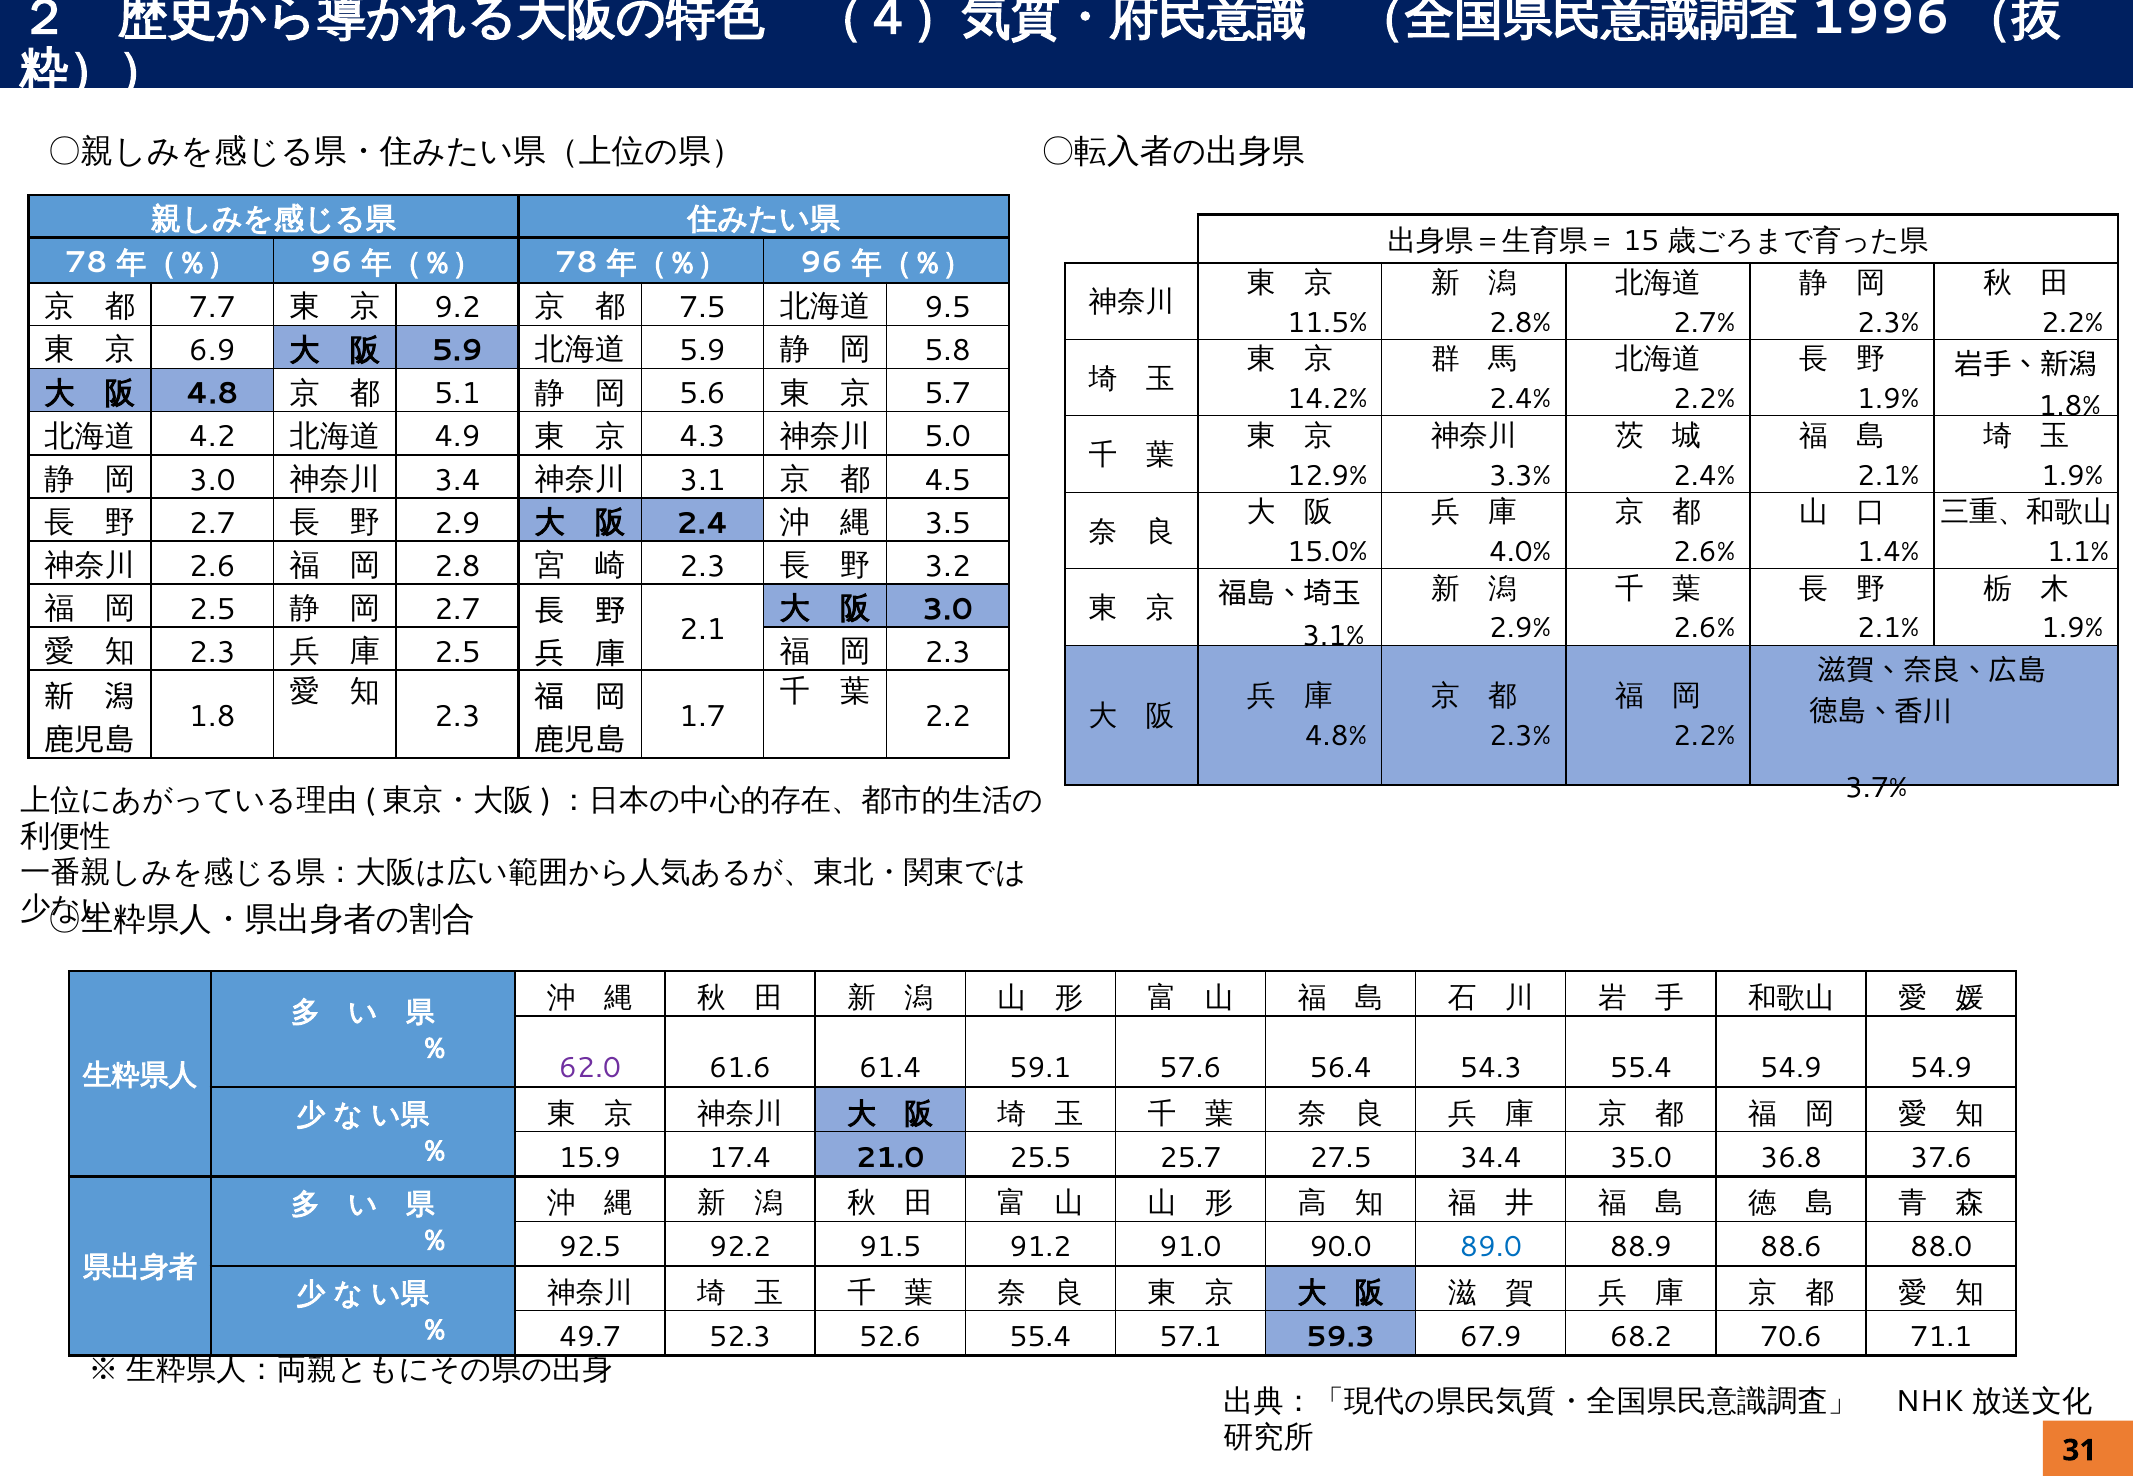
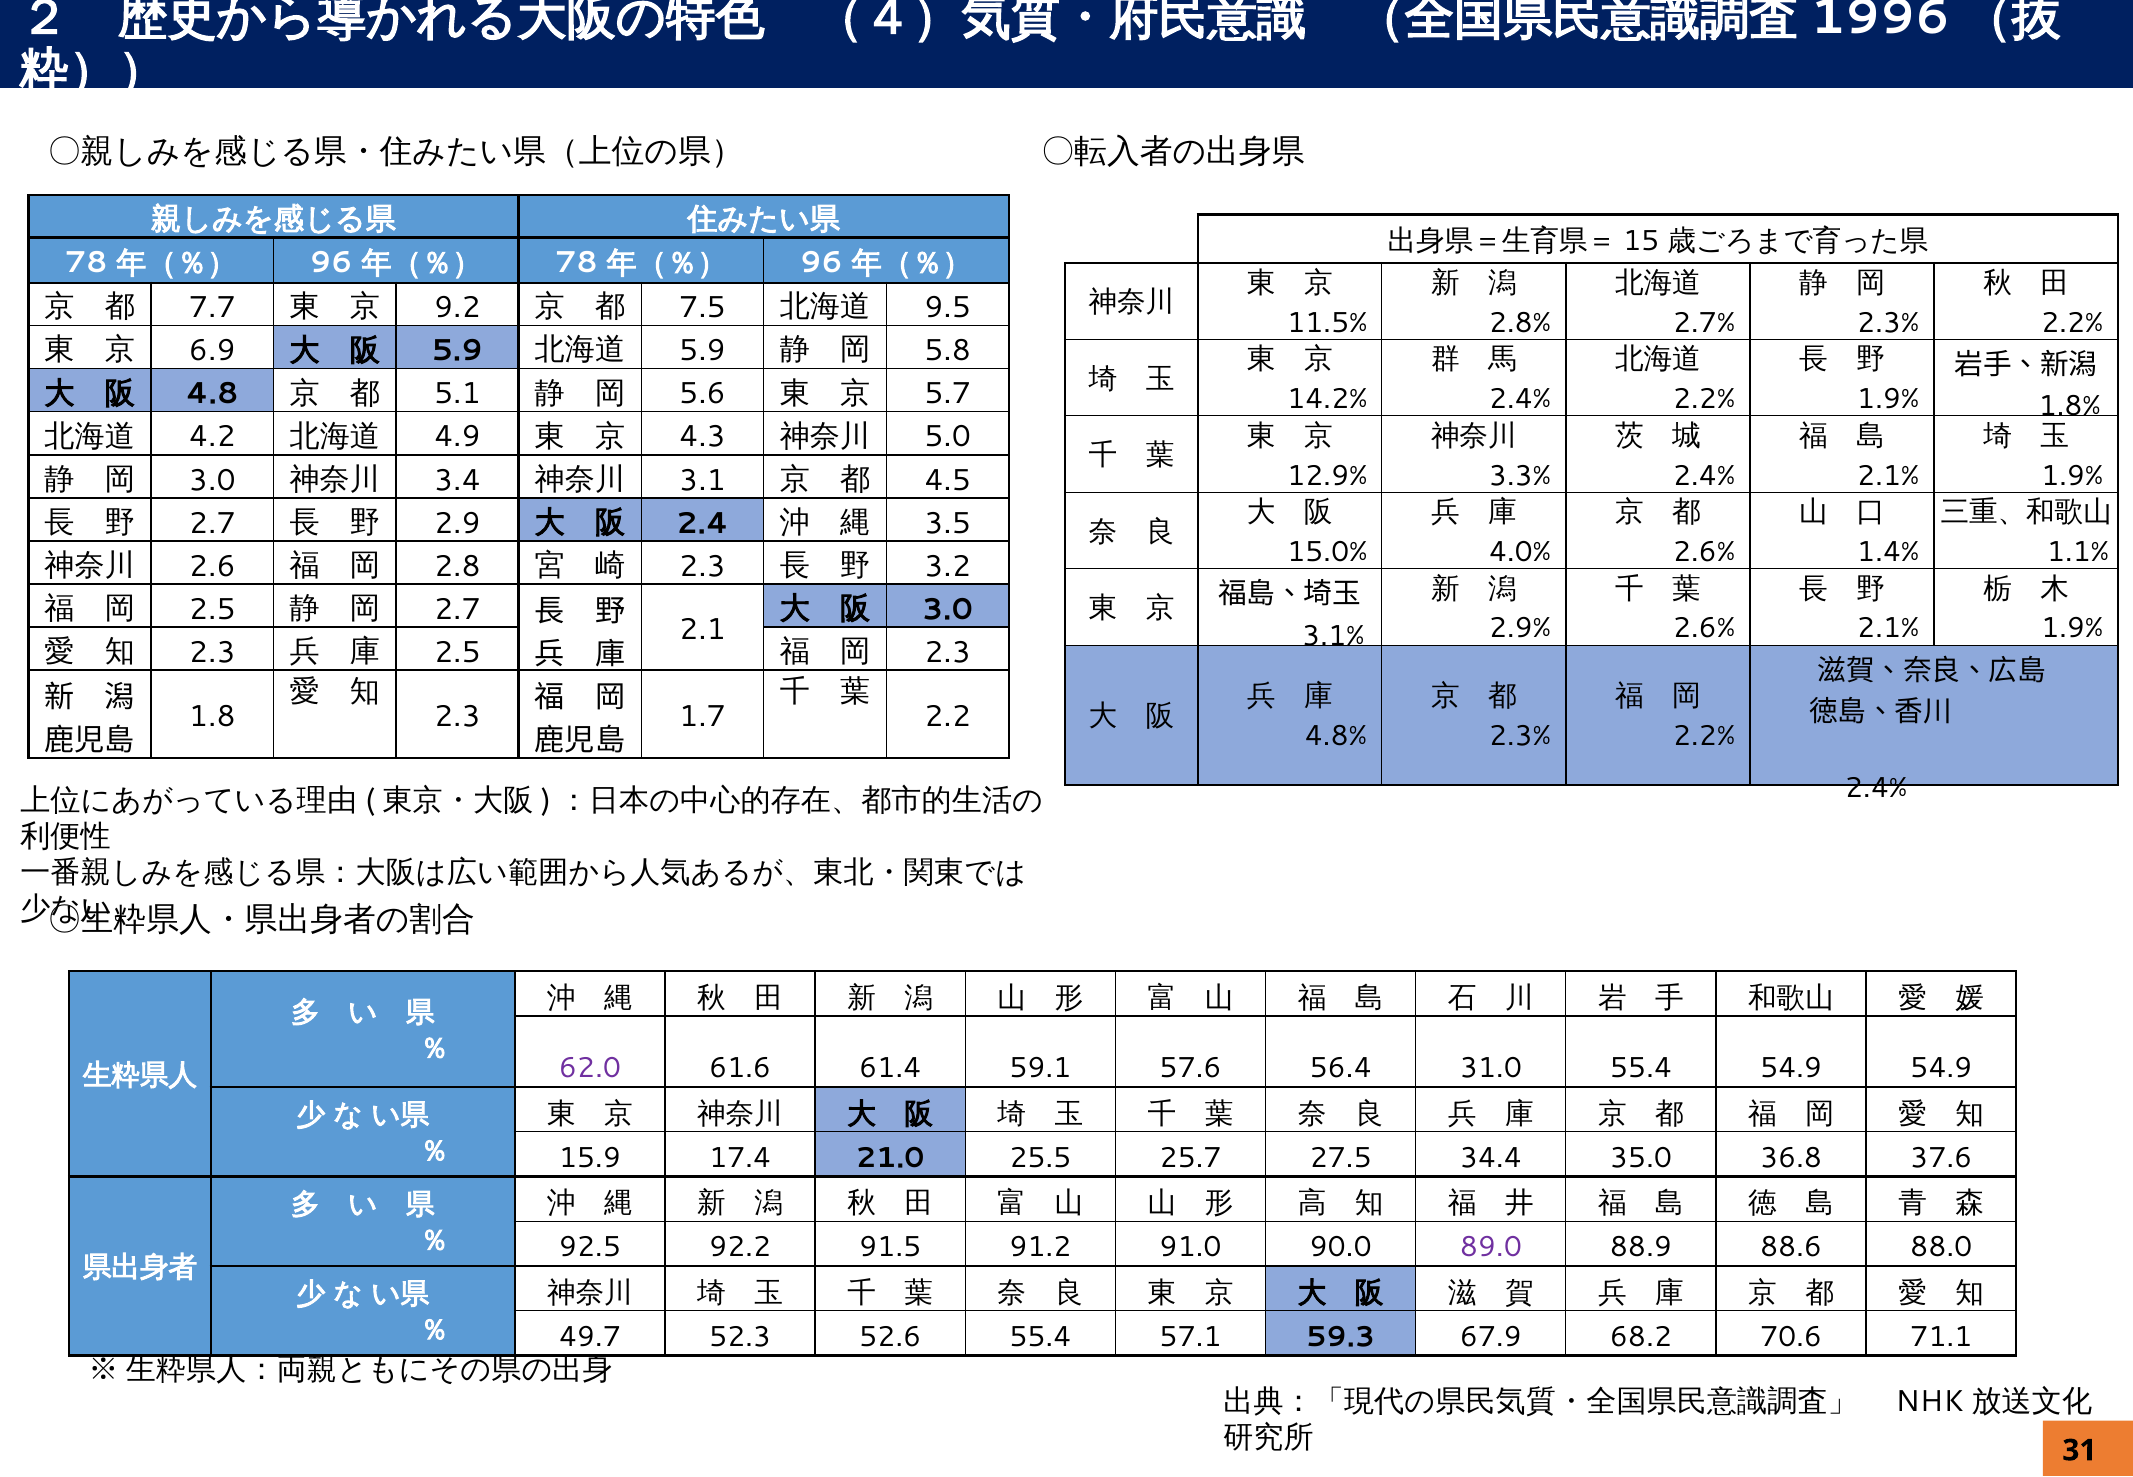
3.7%: 3.7% -> 2.4% (1876, 788)
54.3: 54.3 -> 31.0 (1491, 1068)
89.0 colour: blue -> purple (1491, 1247)
